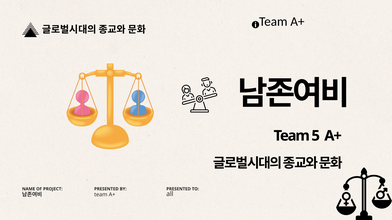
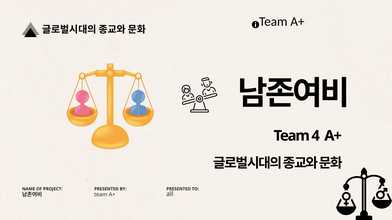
5: 5 -> 4 (316, 136)
